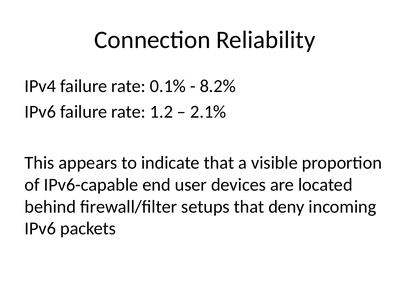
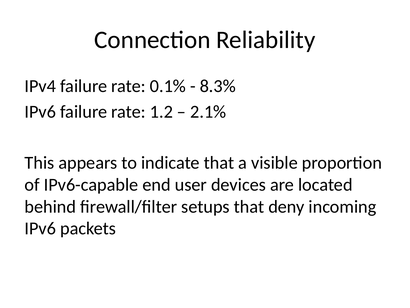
8.2%: 8.2% -> 8.3% (218, 86)
